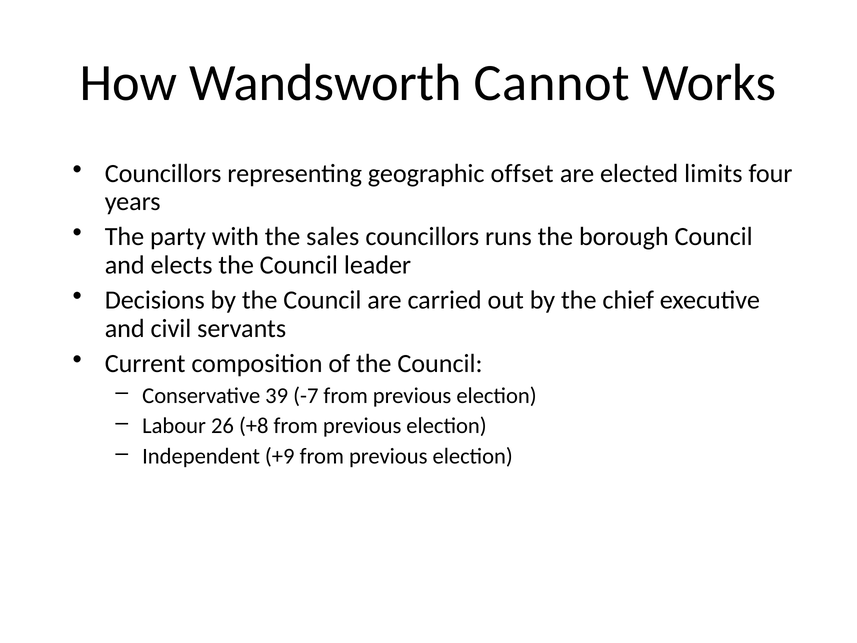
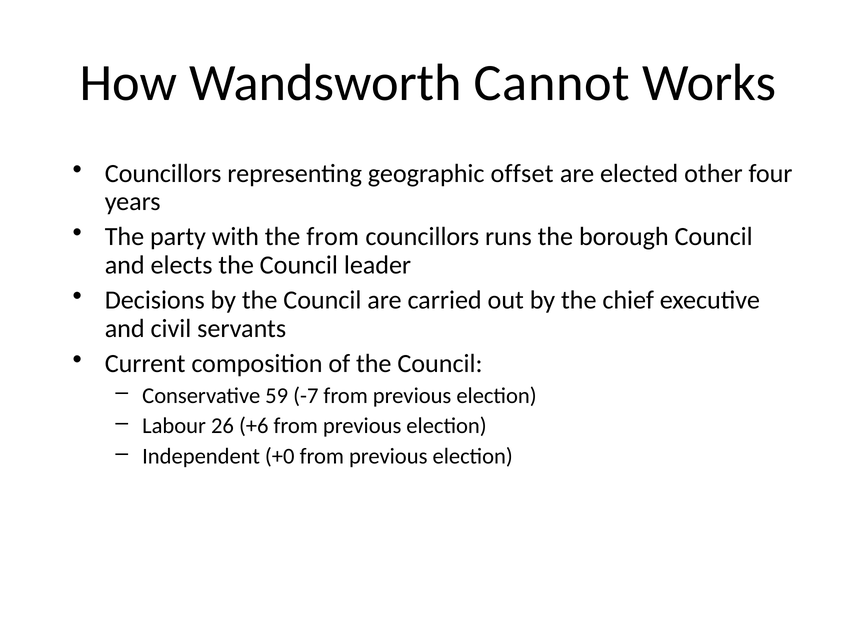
limits: limits -> other (713, 173)
the sales: sales -> from (333, 237)
39: 39 -> 59 (277, 395)
+8: +8 -> +6 (254, 426)
+9: +9 -> +0 (280, 456)
